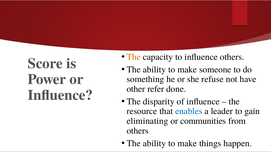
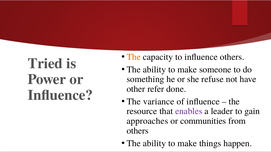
Score: Score -> Tried (45, 64)
disparity: disparity -> variance (159, 102)
enables colour: blue -> purple (189, 112)
eliminating: eliminating -> approaches (147, 121)
